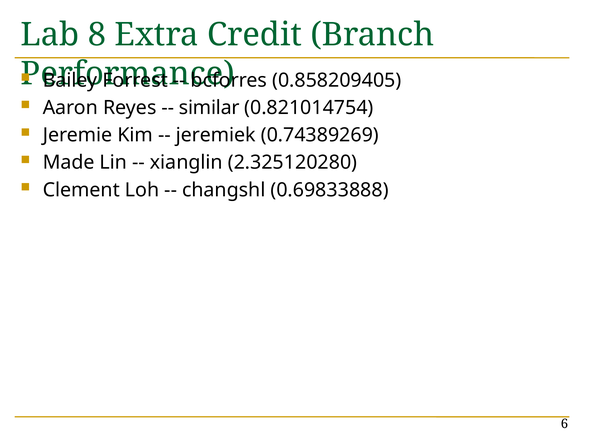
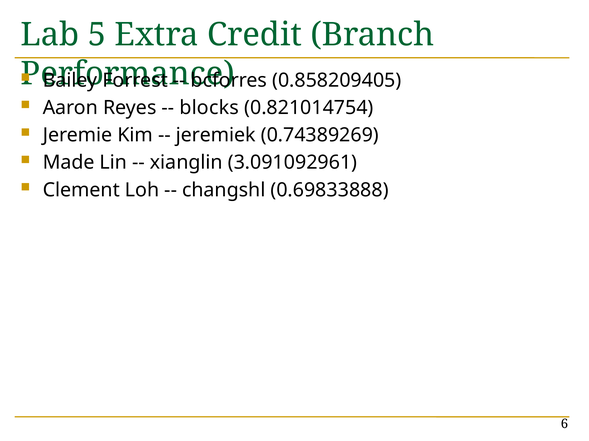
8: 8 -> 5 (97, 35)
similar: similar -> blocks (209, 108)
2.325120280: 2.325120280 -> 3.091092961 (292, 163)
